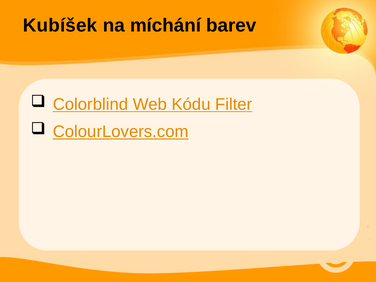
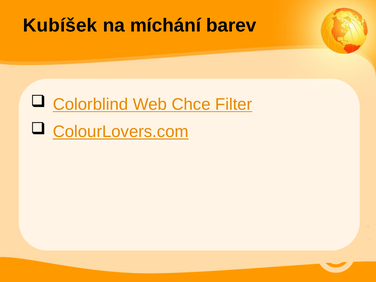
Kódu: Kódu -> Chce (191, 104)
